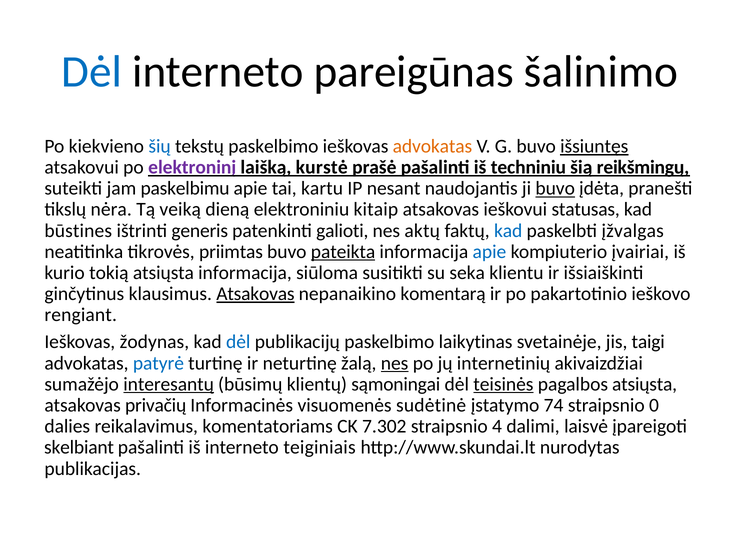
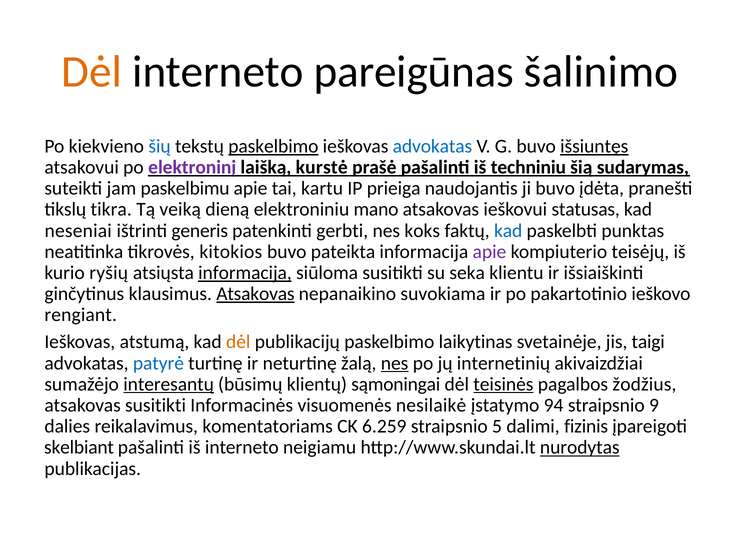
Dėl colour: blue -> orange (92, 72)
paskelbimo underline: none -> present (273, 146)
advokatas colour: orange -> blue (432, 146)
reikšmingų: reikšmingų -> sudarymas (643, 167)
nesant: nesant -> prieiga (394, 188)
buvo underline: present -> none (555, 188)
nėra: nėra -> tikra (111, 210)
kitaip: kitaip -> mano (376, 210)
būstines: būstines -> neseniai (78, 231)
galioti: galioti -> gerbti (342, 231)
aktų: aktų -> koks (422, 231)
įžvalgas: įžvalgas -> punktas (633, 231)
priimtas: priimtas -> kitokios (231, 252)
pateikta underline: present -> none (343, 252)
apie colour: blue -> purple (489, 252)
įvairiai: įvairiai -> teisėjų (640, 252)
tokią: tokią -> ryšių (109, 273)
informacija underline: none -> present (245, 273)
komentarą: komentarą -> suvokiama (443, 294)
žodynas: žodynas -> atstumą (154, 342)
dėl colour: blue -> orange (238, 342)
pagalbos atsiųsta: atsiųsta -> žodžius (644, 384)
atsakovas privačių: privačių -> susitikti (156, 405)
sudėtinė: sudėtinė -> nesilaikė (431, 405)
74: 74 -> 94 (554, 405)
0: 0 -> 9 (654, 405)
7.302: 7.302 -> 6.259 (384, 426)
4: 4 -> 5 (497, 426)
laisvė: laisvė -> fizinis (586, 426)
teiginiais: teiginiais -> neigiamu (320, 447)
nurodytas underline: none -> present (580, 447)
